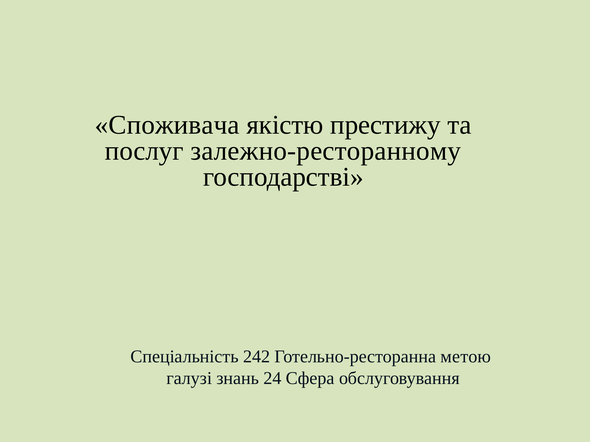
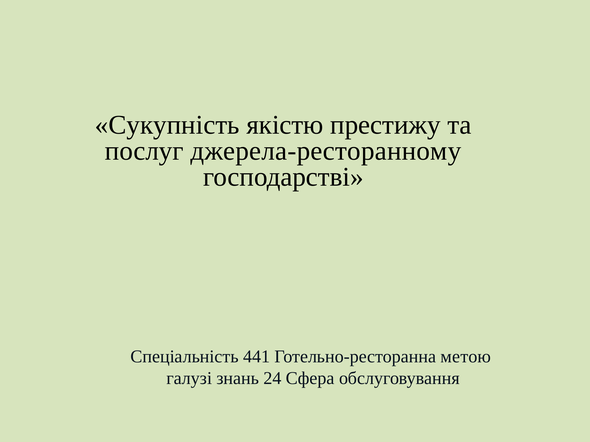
Споживача: Споживача -> Сукупність (167, 125)
залежно-ресторанному: залежно-ресторанному -> джерела-ресторанному (326, 151)
242: 242 -> 441 (257, 357)
